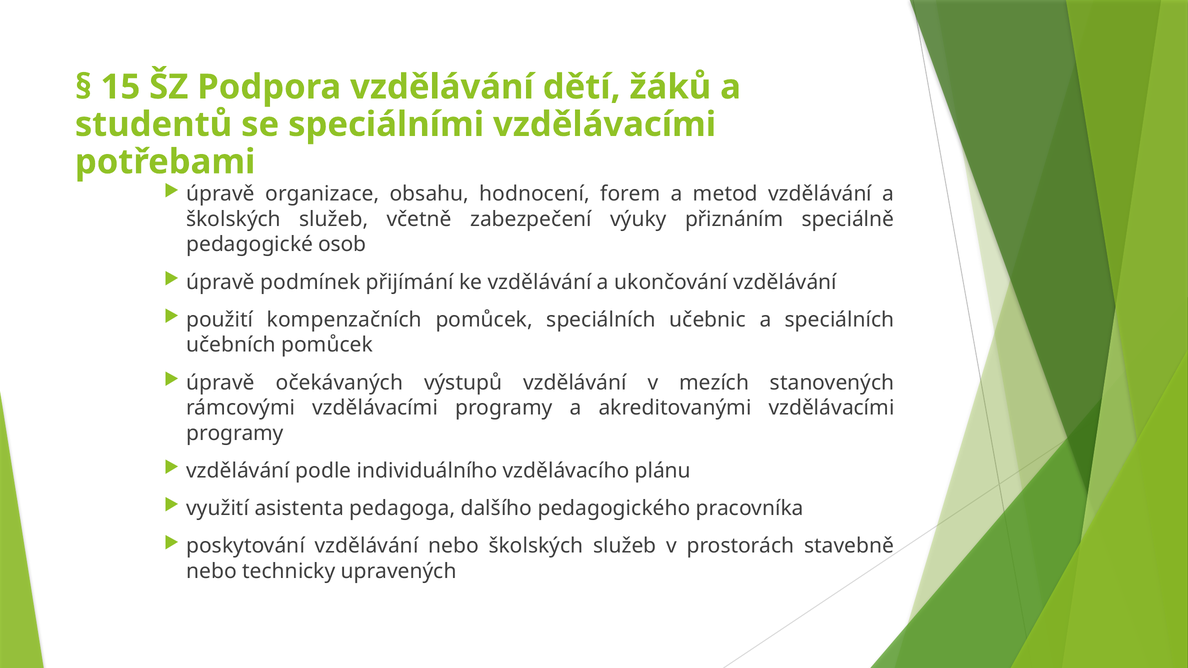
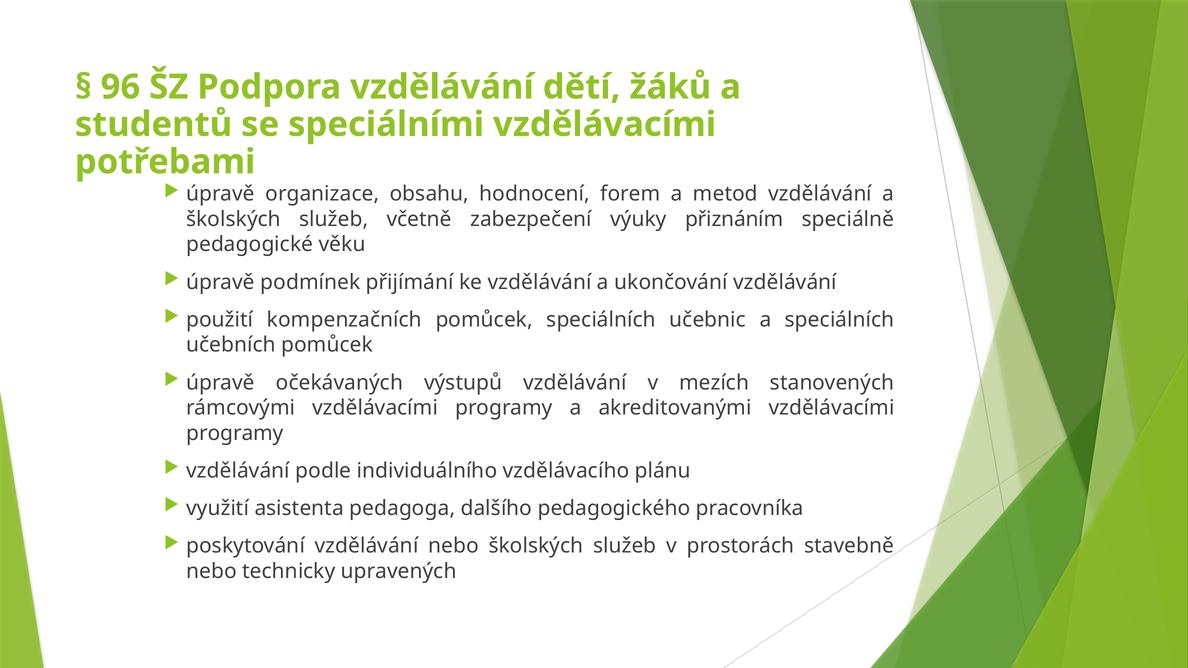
15: 15 -> 96 (120, 87)
osob: osob -> věku (342, 245)
